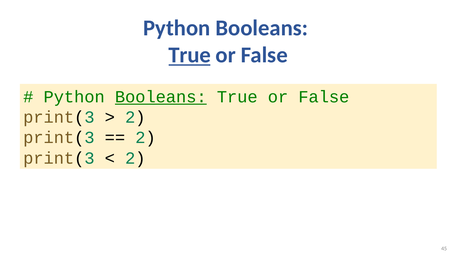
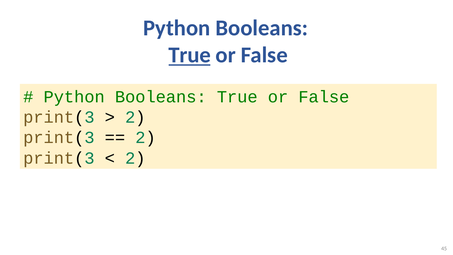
Booleans underline: present -> none (161, 97)
